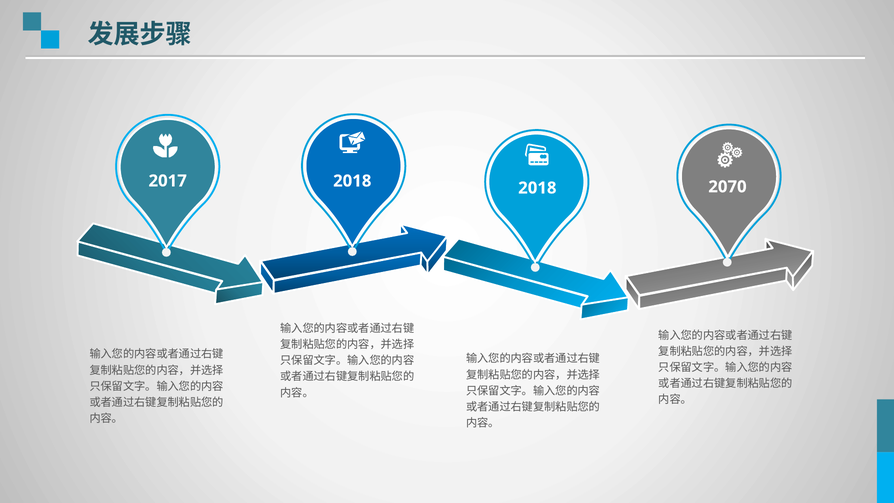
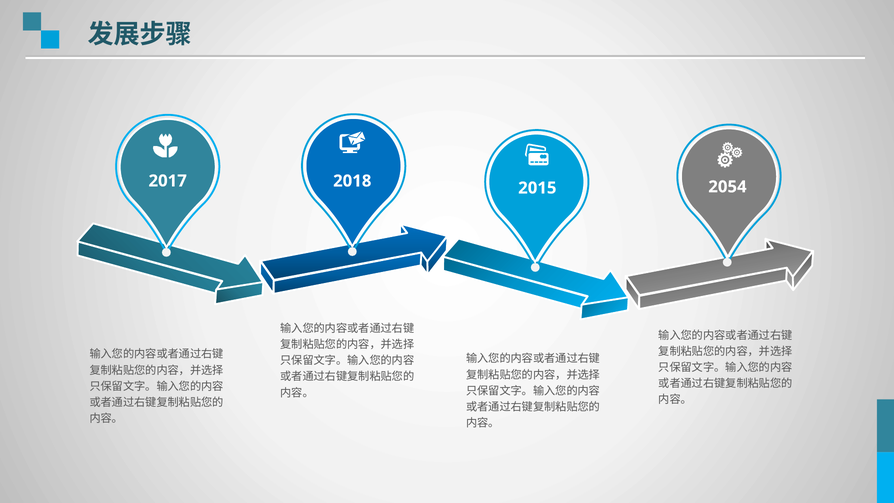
2070: 2070 -> 2054 (727, 187)
2018: 2018 -> 2015 (537, 188)
